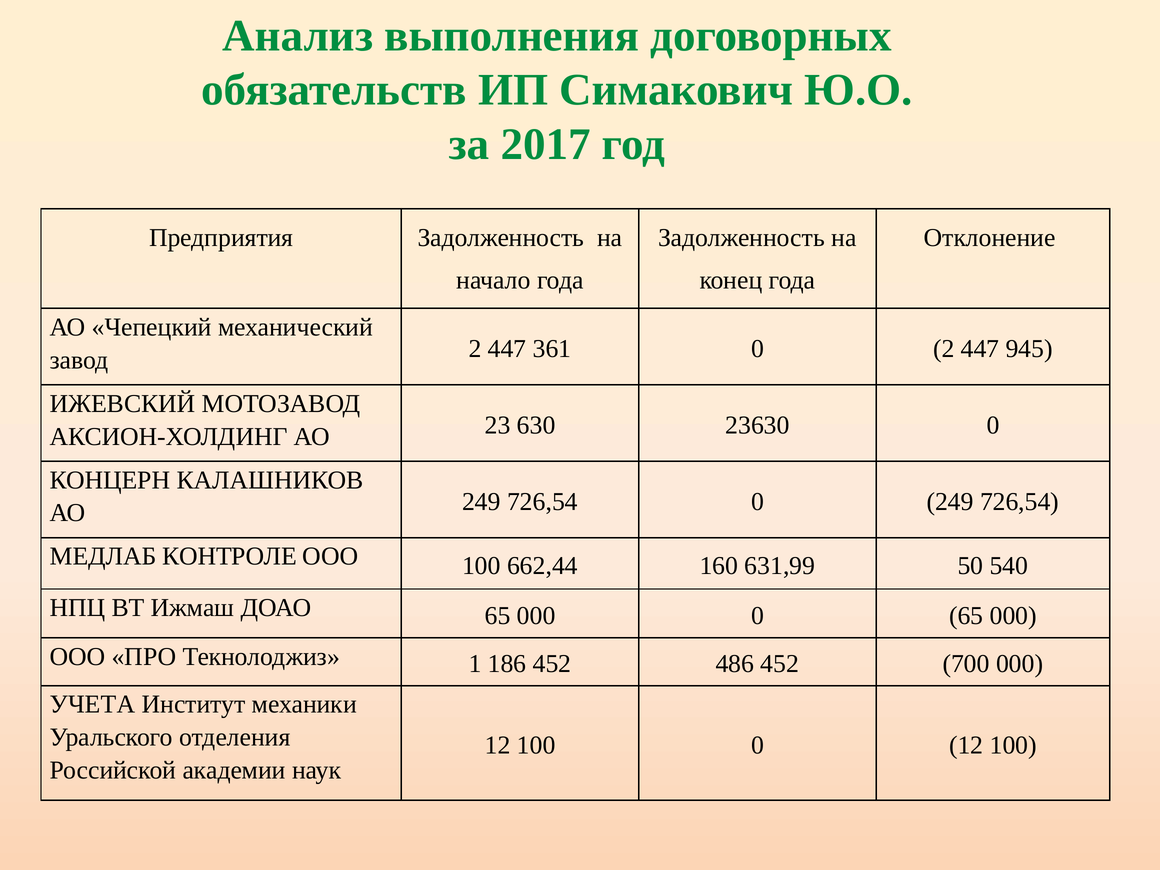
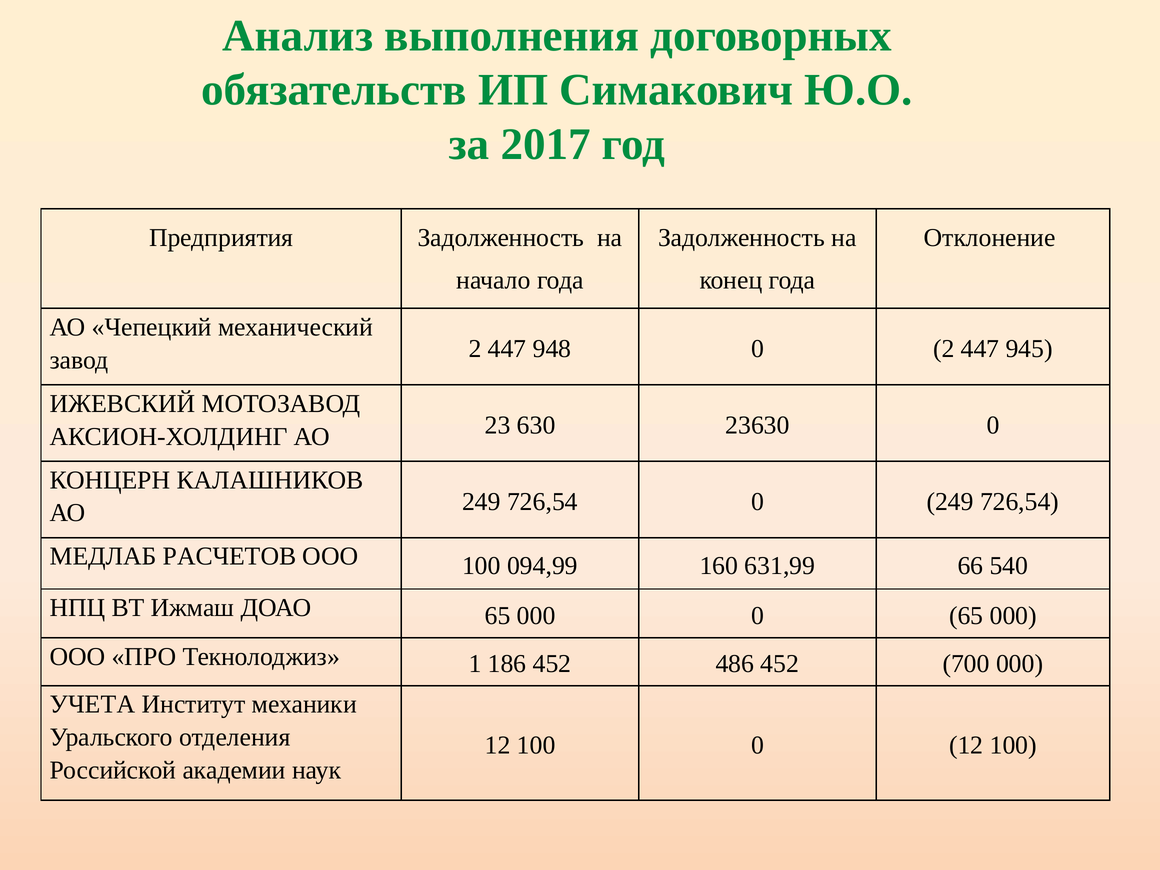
361: 361 -> 948 (552, 349)
КОНТРОЛЕ: КОНТРОЛЕ -> РАСЧЕТОВ (230, 556)
662,44: 662,44 -> 094,99 (542, 566)
50: 50 -> 66 (971, 566)
